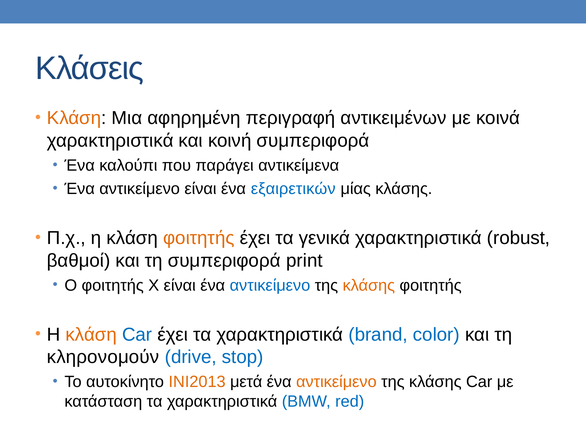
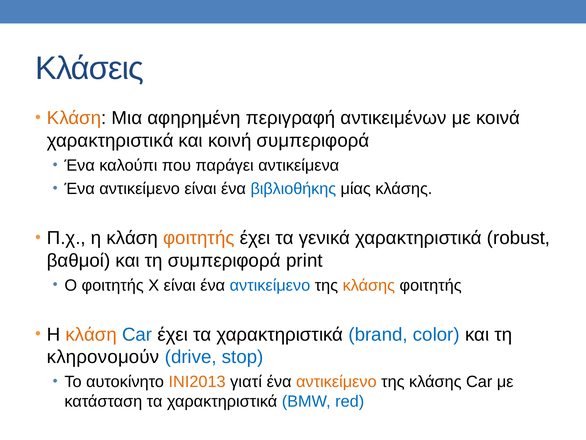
εξαιρετικών: εξαιρετικών -> βιβλιοθήκης (293, 189)
μετά: μετά -> γιατί (246, 381)
